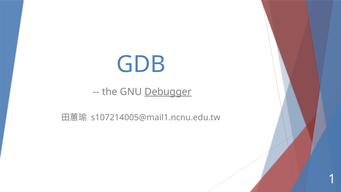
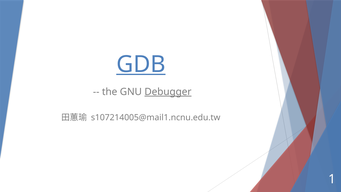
GDB underline: none -> present (141, 64)
